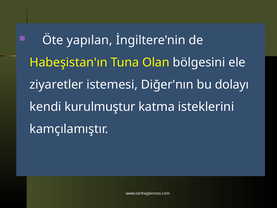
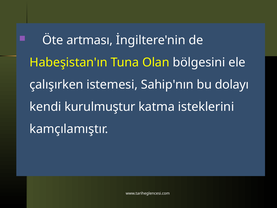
yapılan: yapılan -> artması (90, 40)
ziyaretler: ziyaretler -> çalışırken (56, 85)
Diğer'nın: Diğer'nın -> Sahip'nın (167, 85)
